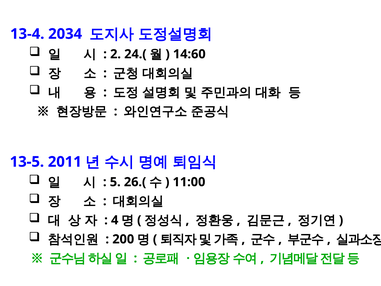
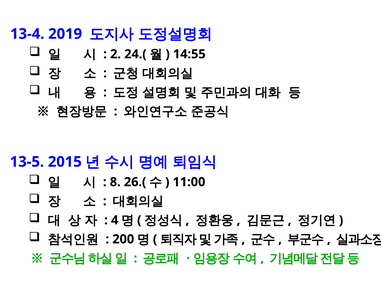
2034: 2034 -> 2019 (65, 34)
14:60: 14:60 -> 14:55 (189, 54)
2011: 2011 -> 2015 (65, 162)
5: 5 -> 8 (115, 182)
